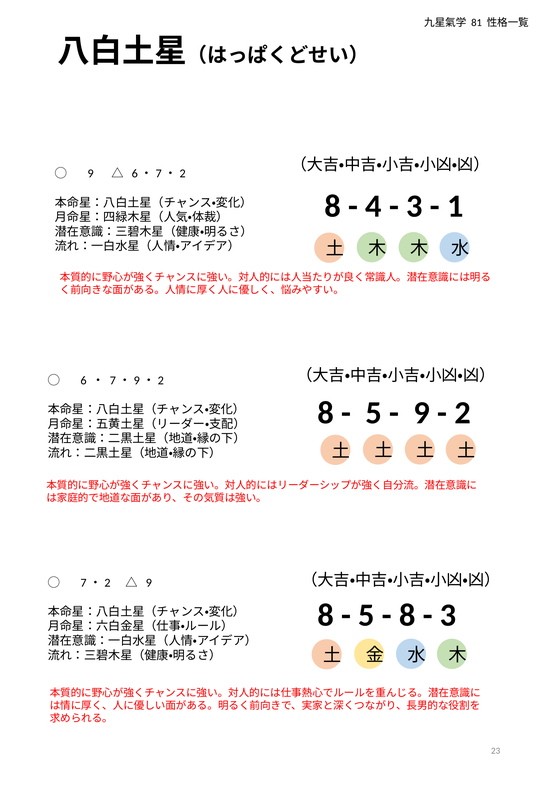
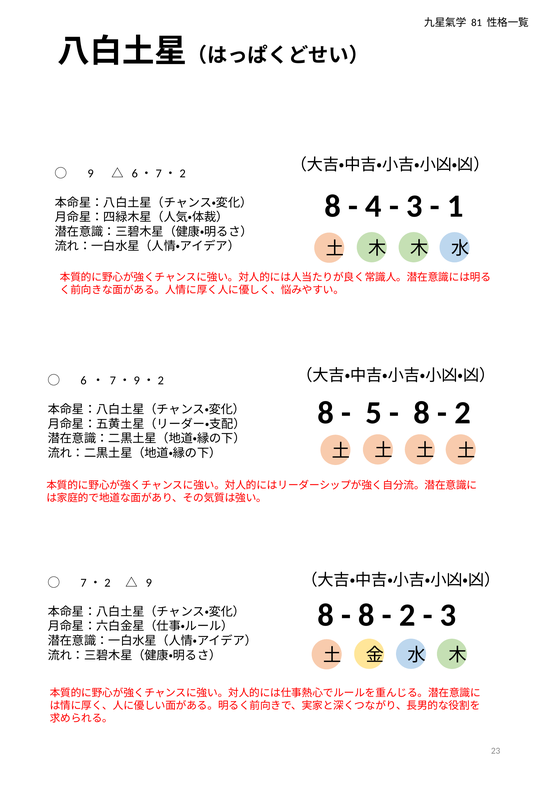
9: 9 -> 8 (422, 413)
5: 5 -> 8 (366, 615)
8: 8 -> 2 (407, 615)
